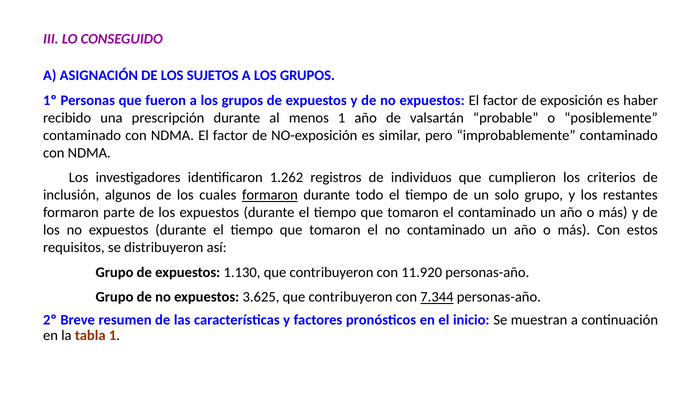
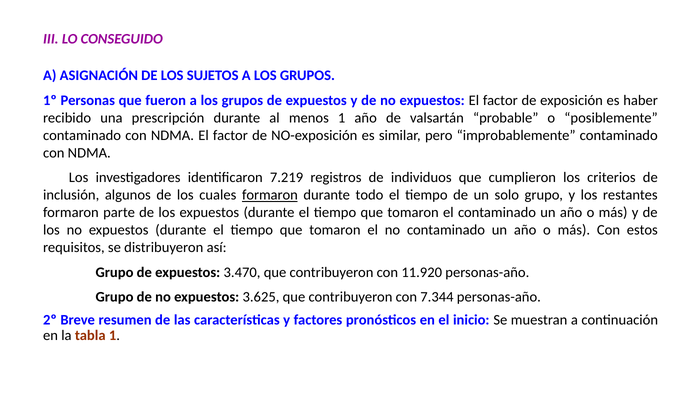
1.262: 1.262 -> 7.219 (287, 178)
1.130: 1.130 -> 3.470 (242, 272)
7.344 underline: present -> none (437, 297)
